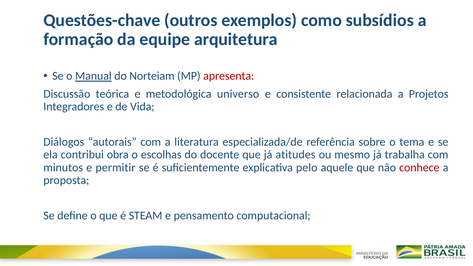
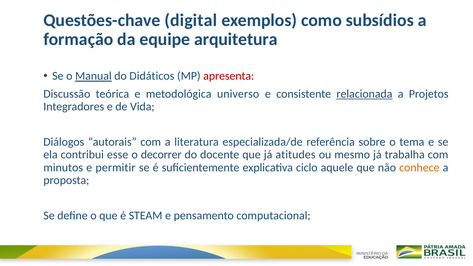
outros: outros -> digital (191, 20)
Norteiam: Norteiam -> Didáticos (152, 76)
relacionada underline: none -> present (364, 94)
obra: obra -> esse (118, 155)
escolhas: escolhas -> decorrer (161, 155)
pelo: pelo -> ciclo (307, 167)
conhece colour: red -> orange (419, 167)
